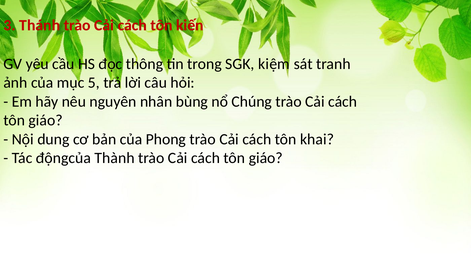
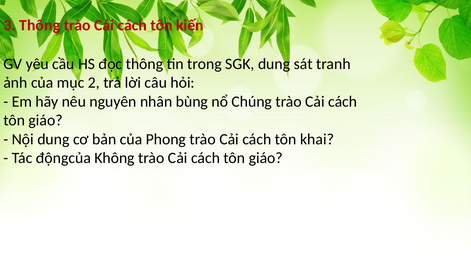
3 Thánh: Thánh -> Thông (40, 25)
SGK kiệm: kiệm -> dung (274, 64)
5: 5 -> 2 (94, 83)
Thành: Thành -> Không (115, 158)
